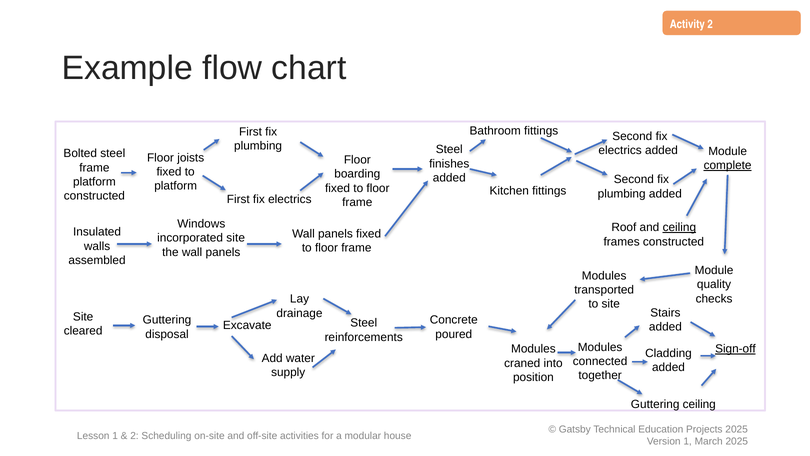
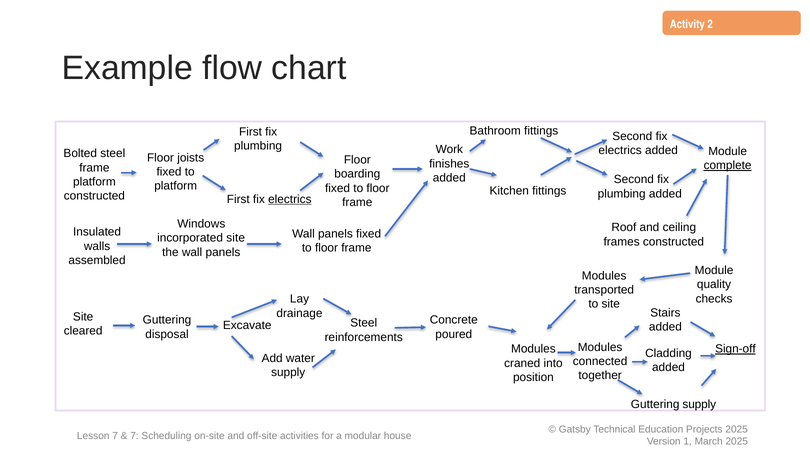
Steel: Steel -> Work (449, 149)
electrics underline: none -> present (290, 199)
ceiling underline: present -> none (679, 227)
Guttering ceiling: ceiling -> supply (699, 404)
Lesson 1: 1 -> 7 (115, 436)
2: 2 -> 7 (134, 436)
